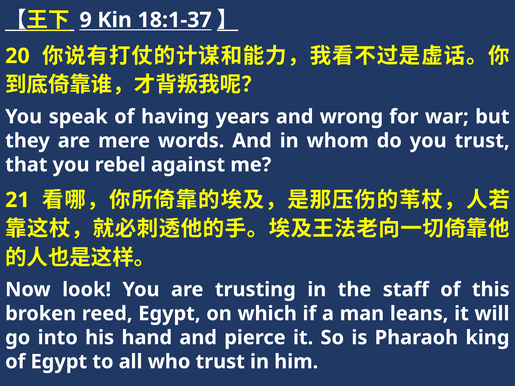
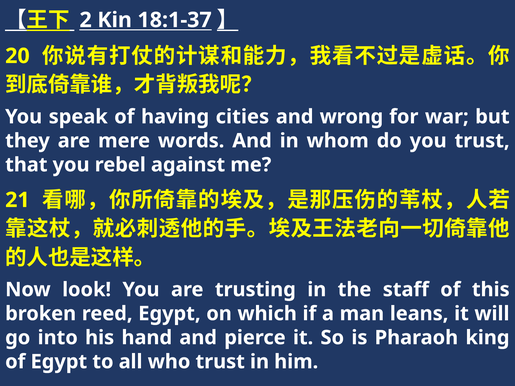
9: 9 -> 2 (86, 20)
years: years -> cities (242, 117)
